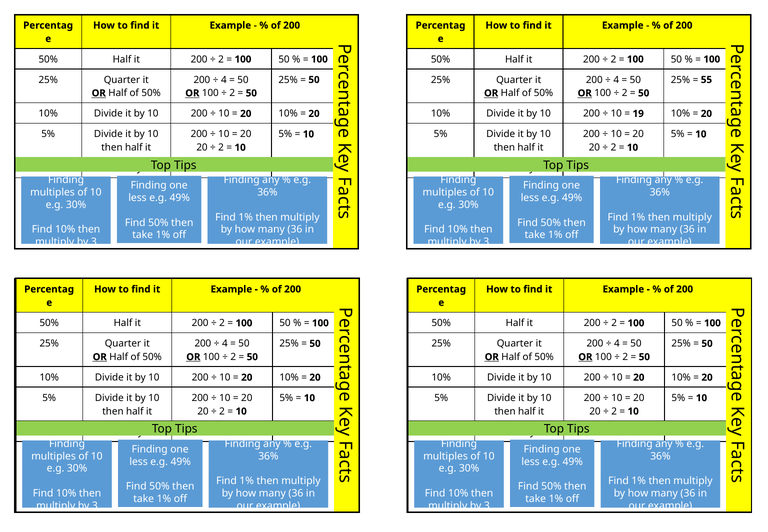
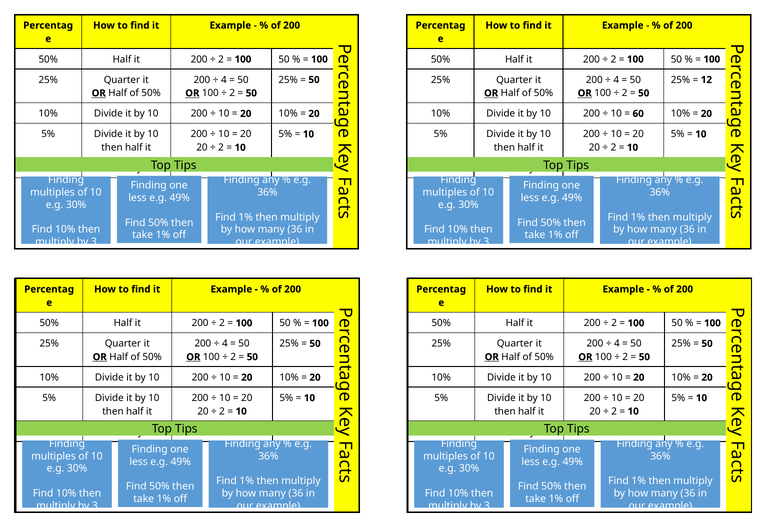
55: 55 -> 12 (706, 80)
19: 19 -> 60 (638, 114)
